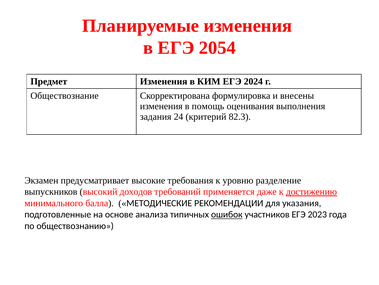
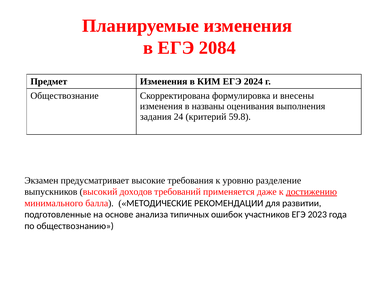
2054: 2054 -> 2084 (217, 48)
помощь: помощь -> названы (208, 106)
82.3: 82.3 -> 59.8 (240, 117)
указания: указания -> развитии (302, 203)
ошибок underline: present -> none (227, 214)
